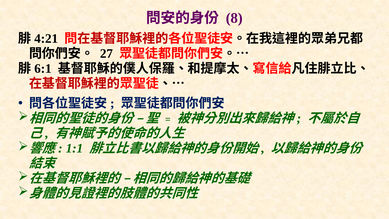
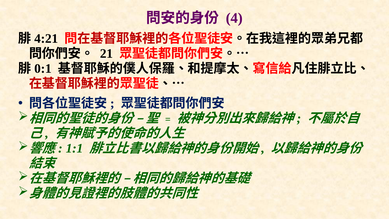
8: 8 -> 4 (234, 18)
27: 27 -> 21 (106, 54)
6:1: 6:1 -> 0:1 (43, 69)
